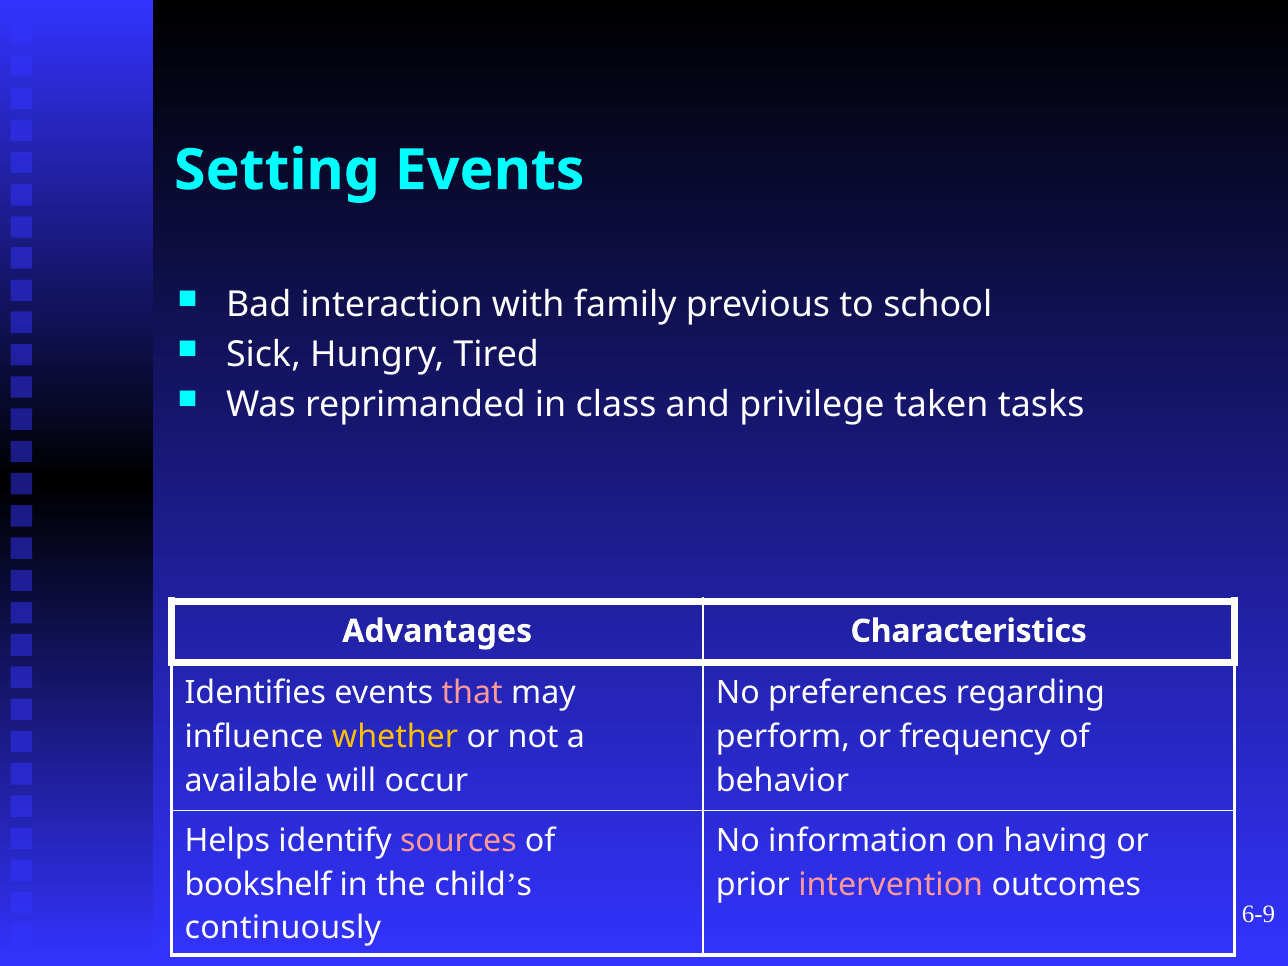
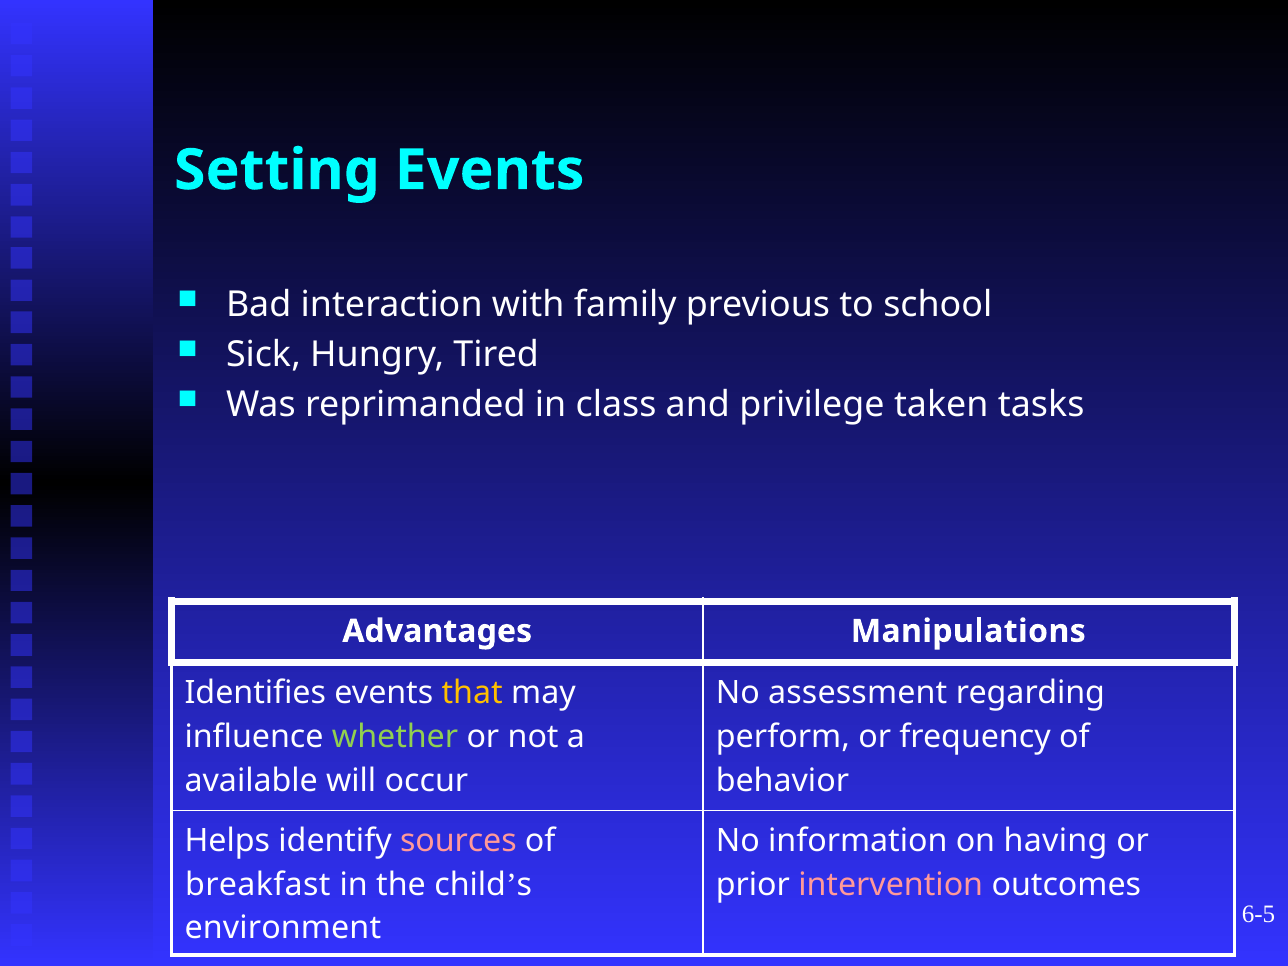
Characteristics: Characteristics -> Manipulations (968, 631)
that colour: pink -> yellow (472, 693)
preferences: preferences -> assessment (858, 693)
whether colour: yellow -> light green (395, 737)
bookshelf: bookshelf -> breakfast (258, 884)
6-9: 6-9 -> 6-5 (1258, 914)
continuously: continuously -> environment (283, 928)
